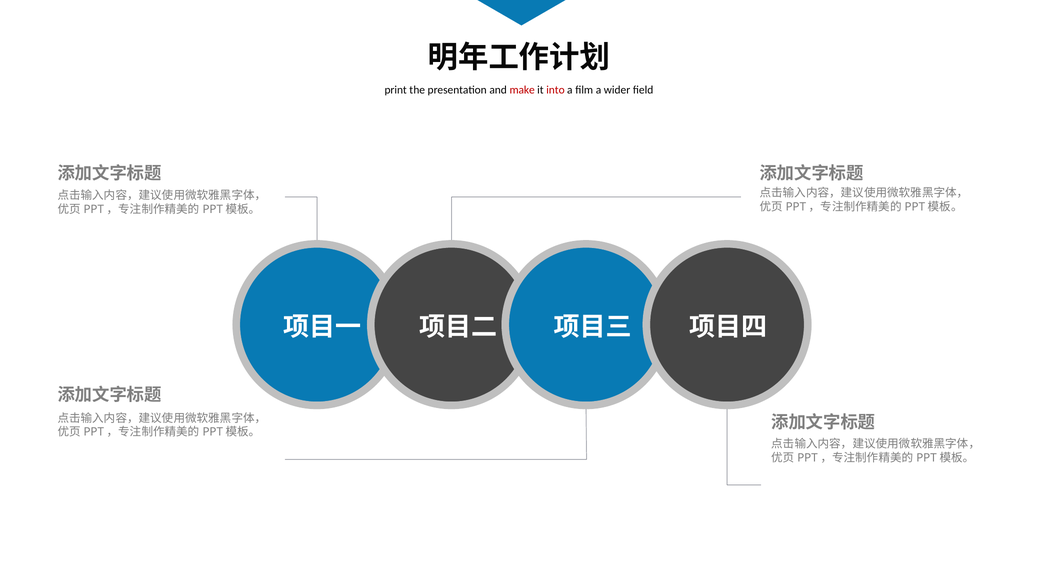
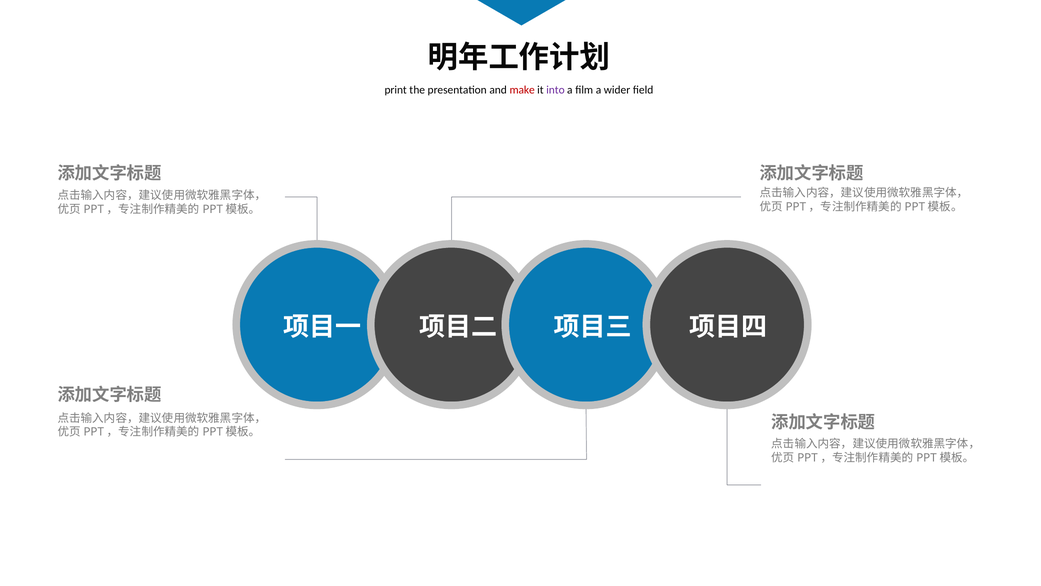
into colour: red -> purple (555, 90)
